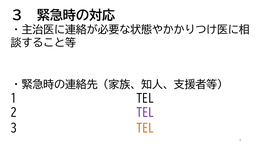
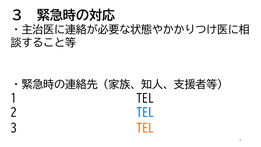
TEL colour: purple -> blue (145, 113)
